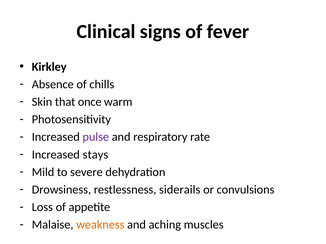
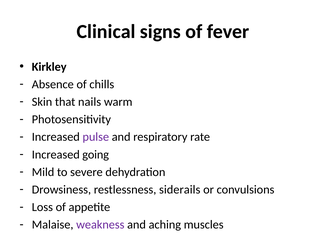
once: once -> nails (90, 102)
stays: stays -> going (96, 155)
weakness colour: orange -> purple (100, 225)
